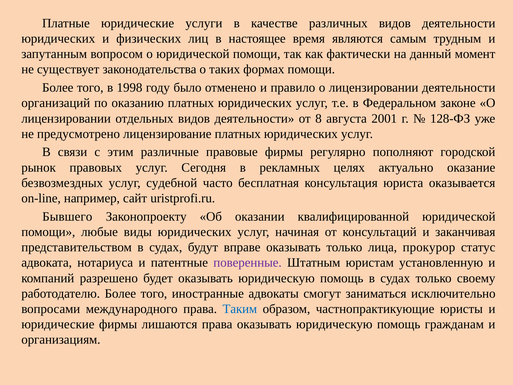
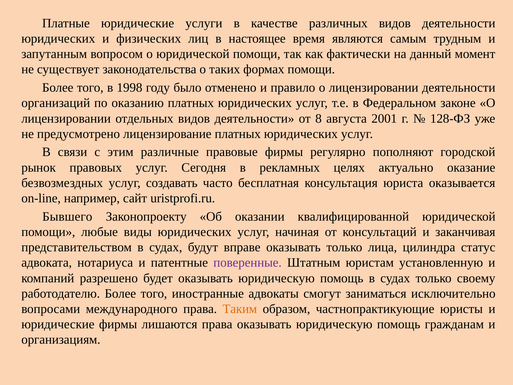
судебной: судебной -> создавать (172, 183)
прокурор: прокурор -> цилиндра (429, 247)
Таким colour: blue -> orange (240, 309)
